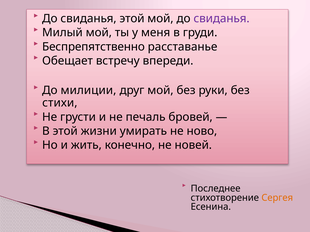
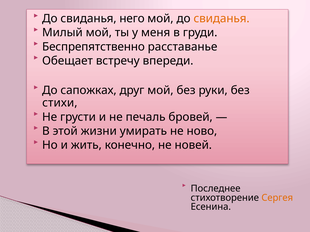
свиданья этой: этой -> него (132, 19)
свиданья colour: purple -> orange (222, 19)
милиции: милиции -> сапожках (89, 91)
